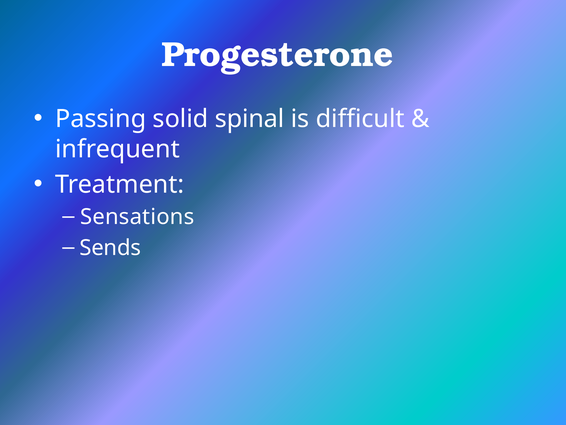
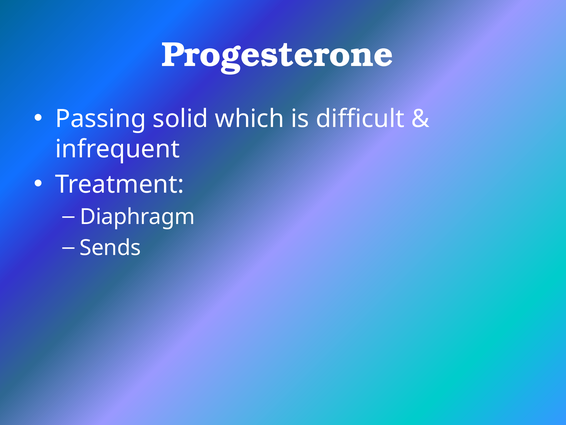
spinal: spinal -> which (250, 119)
Sensations: Sensations -> Diaphragm (137, 217)
